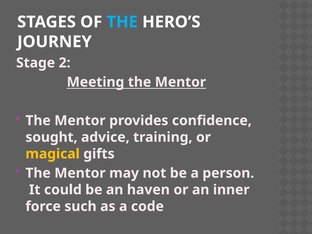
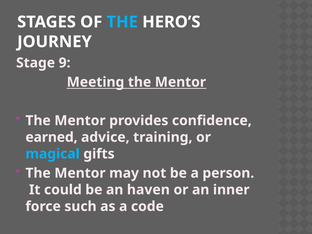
2: 2 -> 9 (65, 63)
sought: sought -> earned (51, 137)
magical colour: yellow -> light blue (53, 154)
